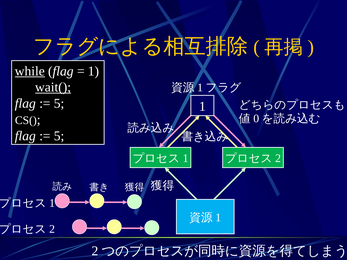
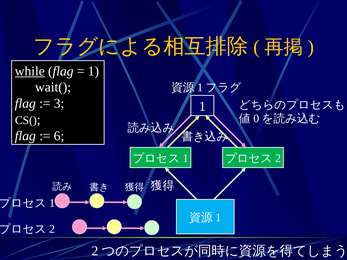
wait( underline: present -> none (53, 87)
5: 5 -> 3 (59, 104)
5: 5 -> 6 (59, 136)
